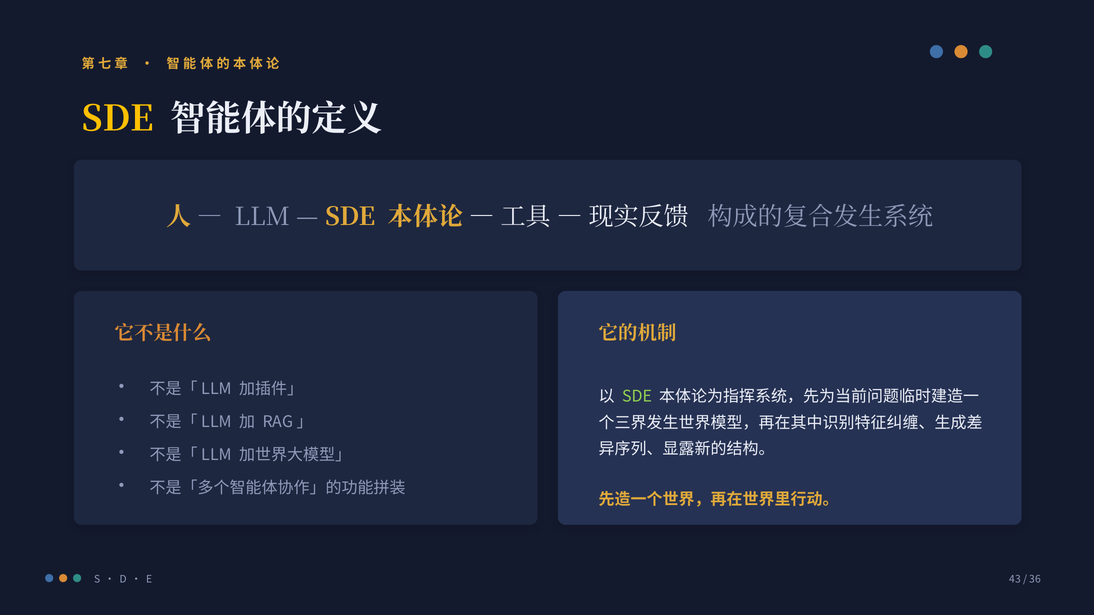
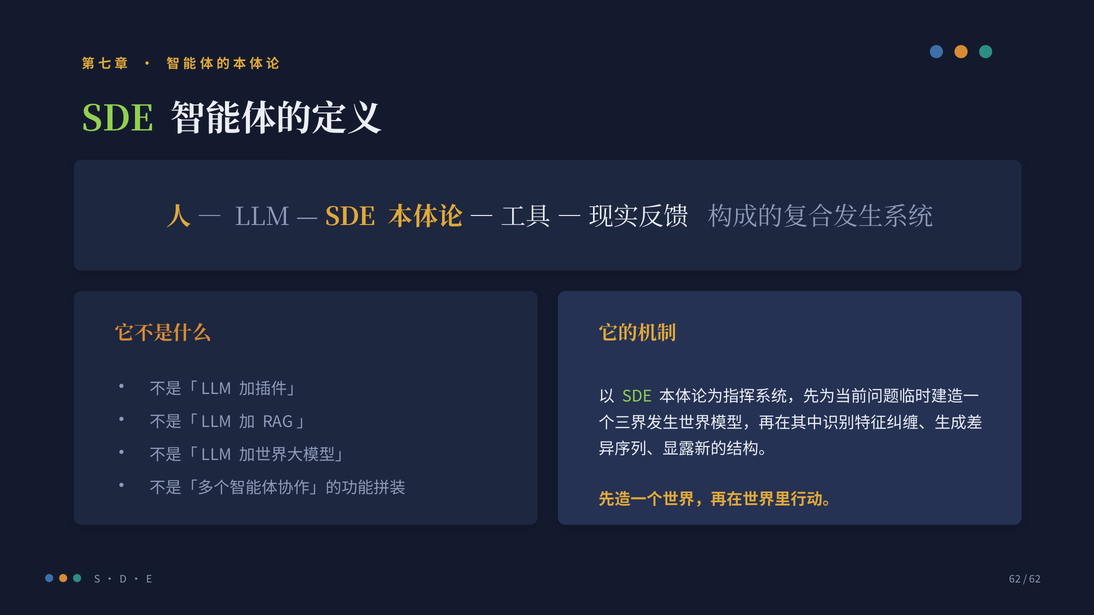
SDE colour: yellow -> light green (118, 119)
E 43: 43 -> 62 (1015, 580)
36: 36 -> 62 (1035, 580)
